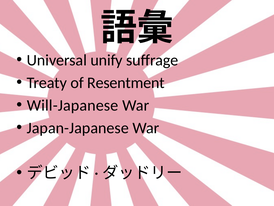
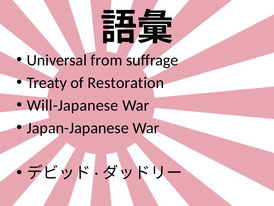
unify: unify -> from (106, 60)
Resentment: Resentment -> Restoration (126, 83)
